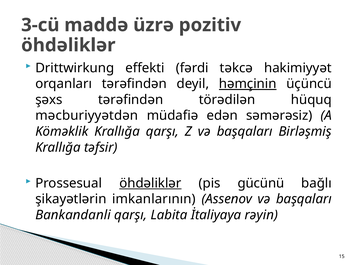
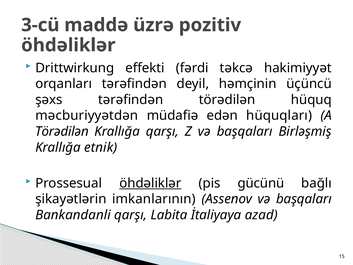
həmçinin underline: present -> none (248, 84)
səmərəsiz: səmərəsiz -> hüquqları (279, 116)
Köməklik: Köməklik -> Törədilən (62, 131)
təfsir: təfsir -> etnik (101, 147)
rəyin: rəyin -> azad (261, 215)
